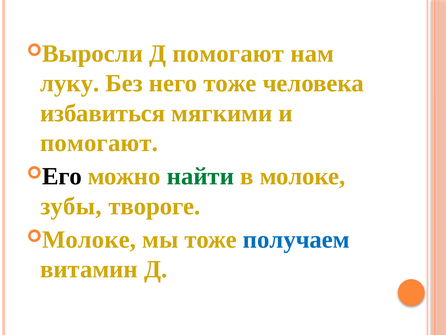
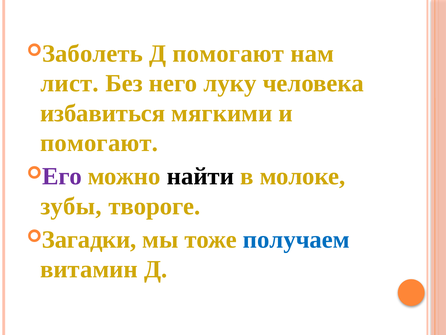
Выросли: Выросли -> Заболеть (92, 54)
луку: луку -> лист (70, 83)
него тоже: тоже -> луку (230, 83)
Его colour: black -> purple (62, 176)
найти colour: green -> black (200, 176)
Молоке: Молоке -> Загадки (89, 239)
